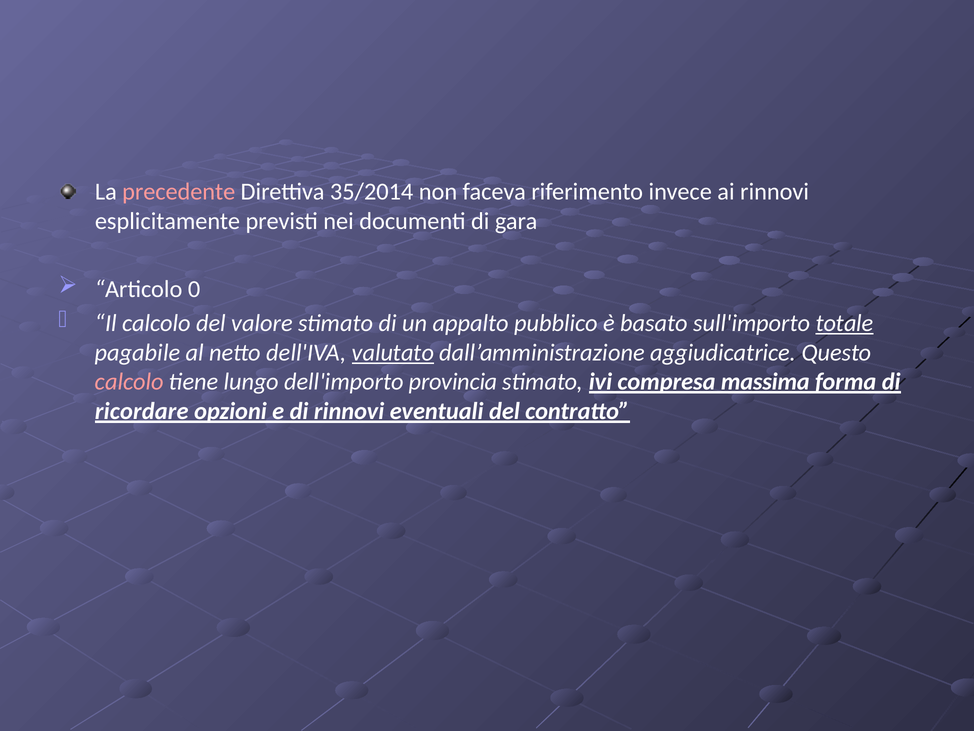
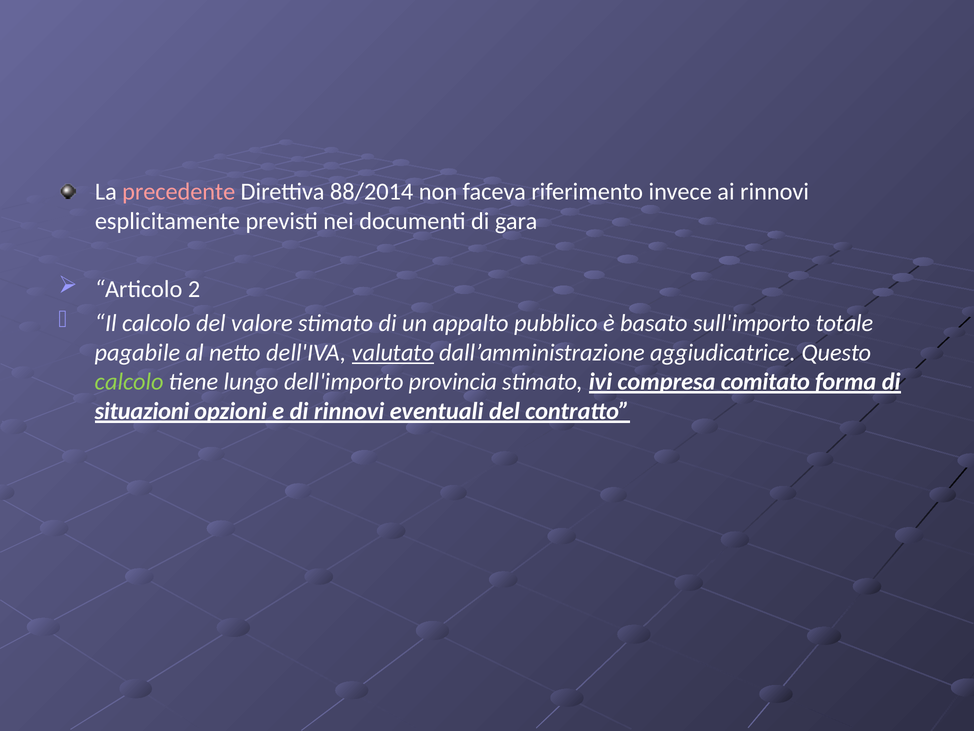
35/2014: 35/2014 -> 88/2014 (372, 192)
0: 0 -> 2 (194, 289)
totale underline: present -> none (845, 323)
calcolo colour: pink -> light green (129, 382)
massima: massima -> comitato (765, 382)
ricordare: ricordare -> situazioni (142, 411)
